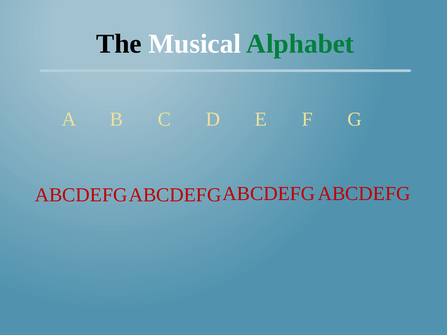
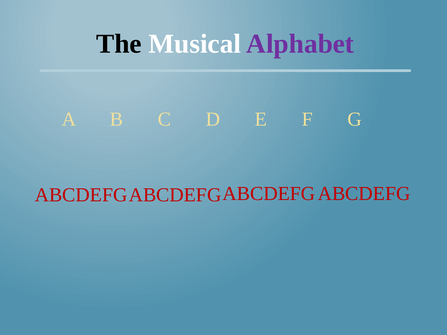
Alphabet colour: green -> purple (300, 44)
